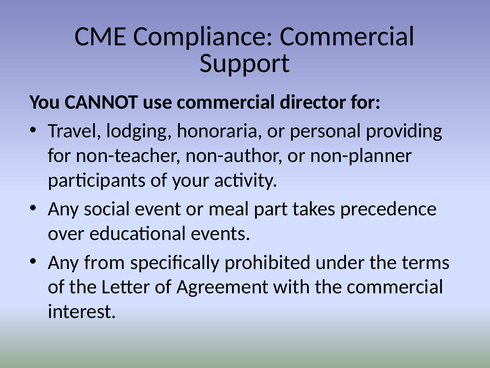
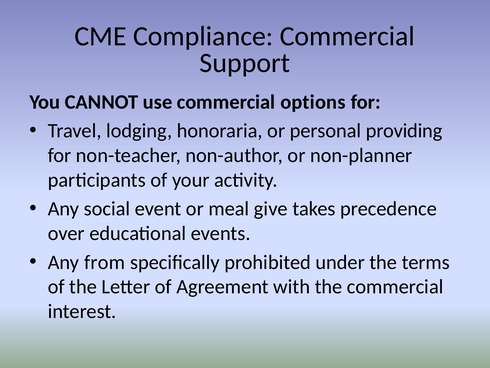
director: director -> options (313, 102)
part: part -> give (271, 209)
